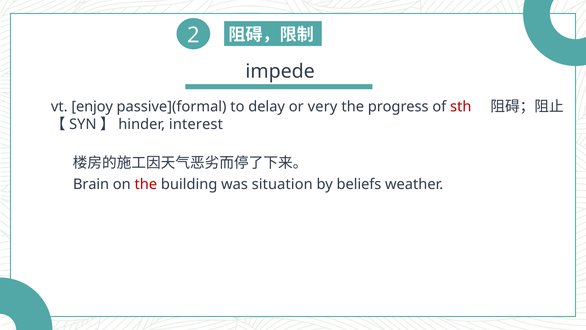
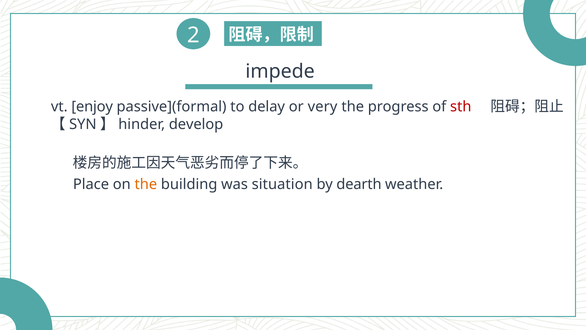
interest: interest -> develop (196, 124)
Brain: Brain -> Place (91, 184)
the colour: red -> orange (146, 184)
beliefs: beliefs -> dearth (359, 184)
